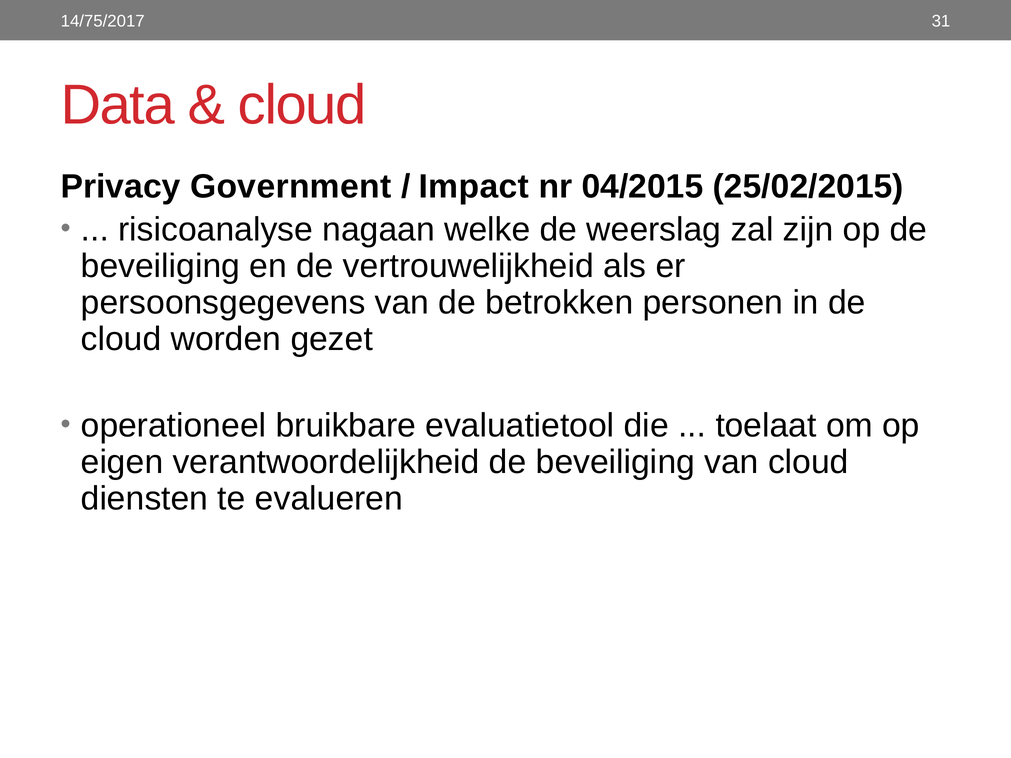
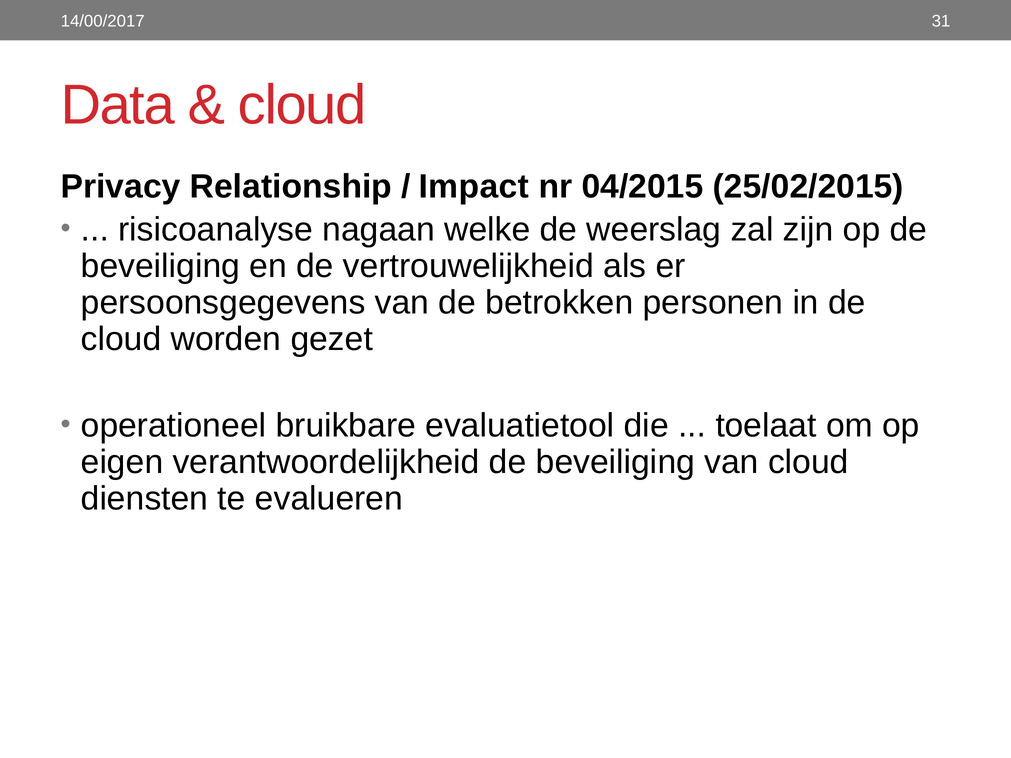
14/75/2017: 14/75/2017 -> 14/00/2017 (103, 21)
Government: Government -> Relationship (291, 187)
